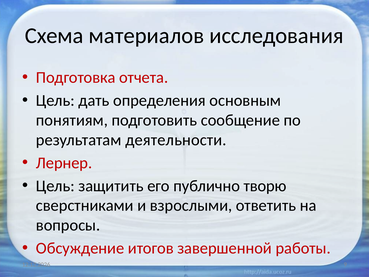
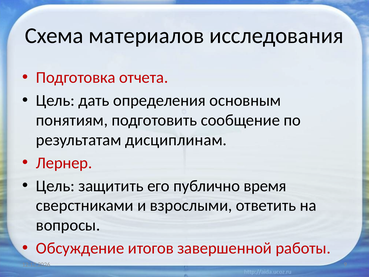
деятельности: деятельности -> дисциплинам (176, 140)
творю: творю -> время (265, 186)
